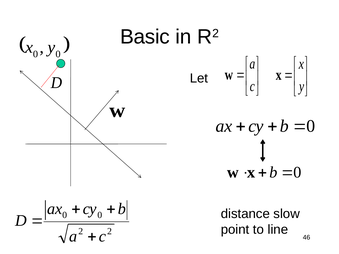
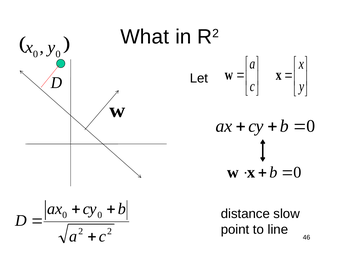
Basic: Basic -> What (145, 37)
